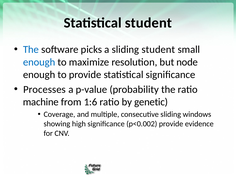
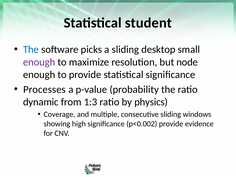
sliding student: student -> desktop (158, 50)
enough colour: blue -> purple (39, 62)
machine: machine -> dynamic (41, 102)
1:6: 1:6 -> 1:3 (91, 102)
genetic: genetic -> physics (151, 102)
